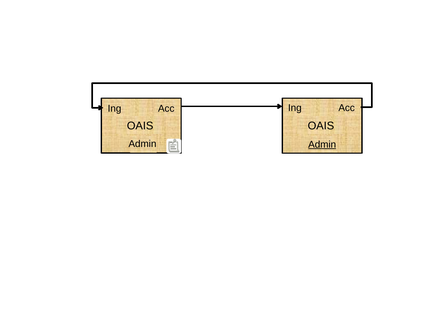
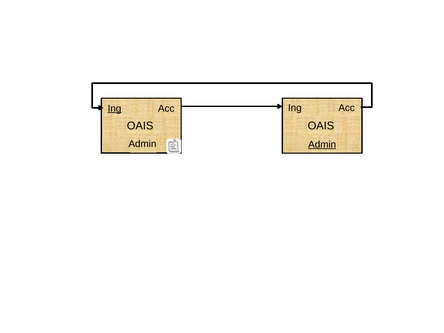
Ing underline: none -> present (114, 108)
